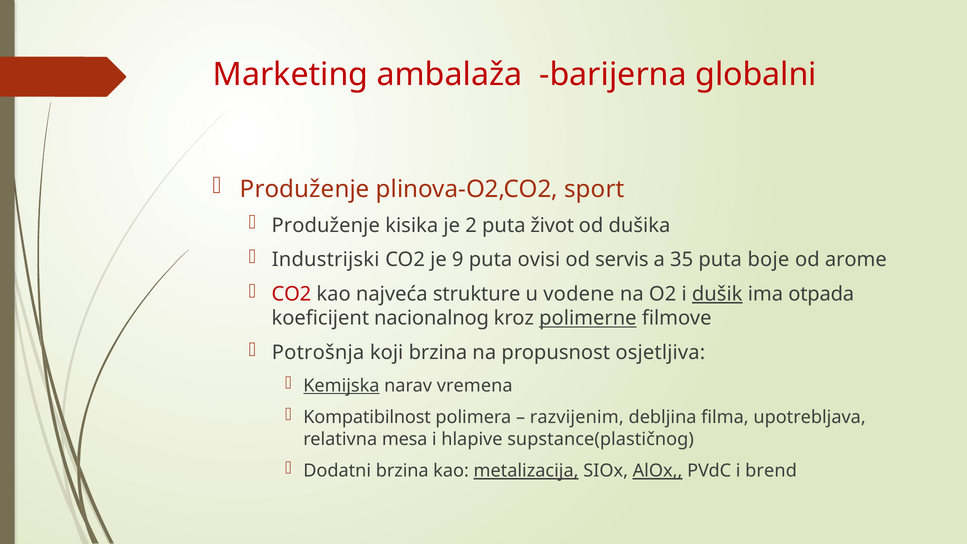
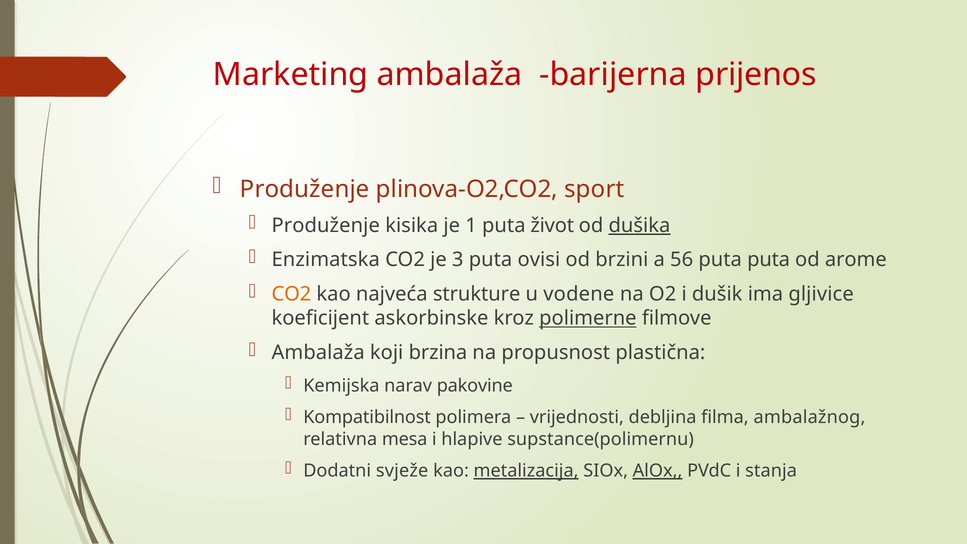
globalni: globalni -> prijenos (756, 75)
2: 2 -> 1 (471, 225)
dušika underline: none -> present (639, 225)
Industrijski: Industrijski -> Enzimatska (326, 260)
9: 9 -> 3 (458, 260)
servis: servis -> brzini (622, 260)
35: 35 -> 56 (682, 260)
puta boje: boje -> puta (769, 260)
CO2 colour: red -> orange (291, 294)
dušik underline: present -> none (717, 294)
otpada: otpada -> gljivice (821, 294)
nacionalnog: nacionalnog -> askorbinske (431, 318)
Potrošnja: Potrošnja -> Ambalaža (318, 353)
osjetljiva: osjetljiva -> plastična (660, 353)
Kemijska underline: present -> none (341, 385)
vremena: vremena -> pakovine (475, 385)
razvijenim: razvijenim -> vrijednosti (577, 417)
upotrebljava: upotrebljava -> ambalažnog (810, 417)
supstance(plastičnog: supstance(plastičnog -> supstance(polimernu (601, 439)
Dodatni brzina: brzina -> svježe (402, 471)
brend: brend -> stanja (771, 471)
